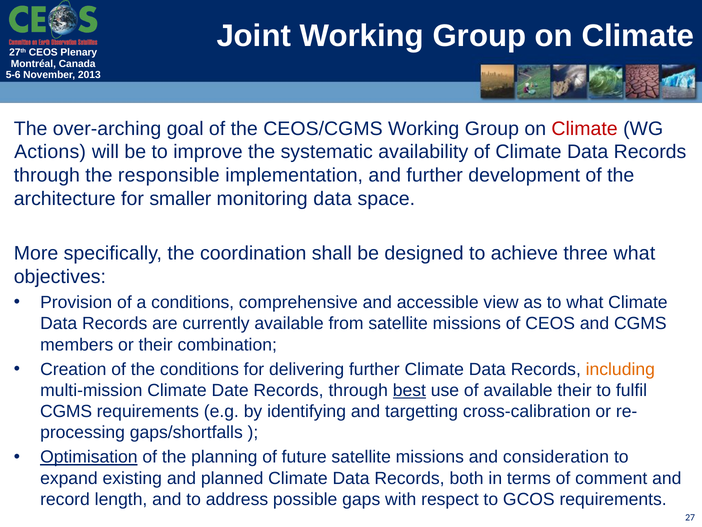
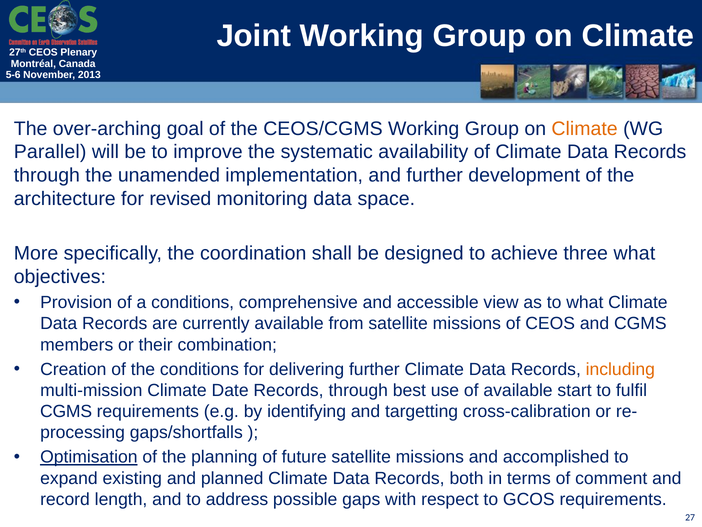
Climate colour: red -> orange (585, 128)
Actions: Actions -> Parallel (50, 152)
responsible: responsible -> unamended (169, 175)
smaller: smaller -> revised (180, 199)
best underline: present -> none (409, 390)
available their: their -> start (575, 390)
consideration: consideration -> accomplished (556, 457)
